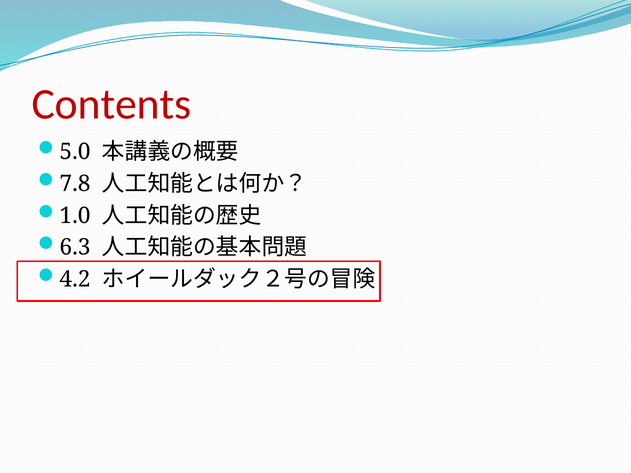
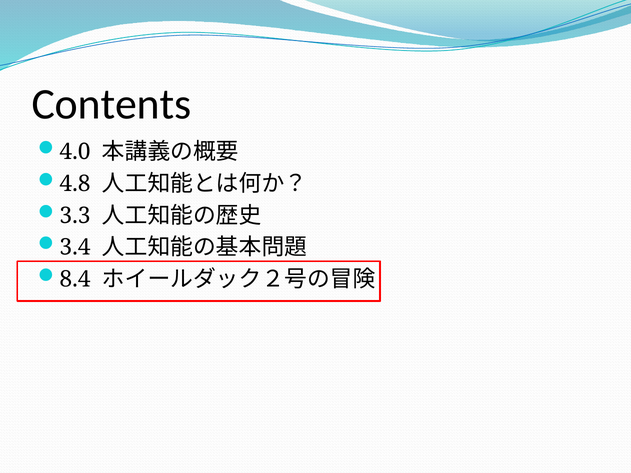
Contents colour: red -> black (111, 104)
5.0: 5.0 -> 4.0 (75, 152)
7.8: 7.8 -> 4.8 (75, 184)
1.0: 1.0 -> 3.3 (75, 216)
6.3: 6.3 -> 3.4 (75, 248)
4.2: 4.2 -> 8.4 (75, 279)
